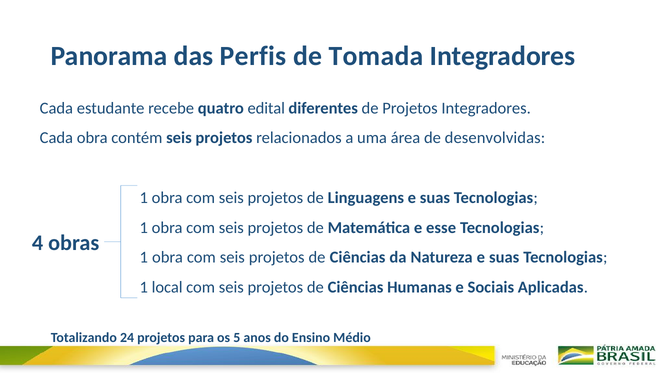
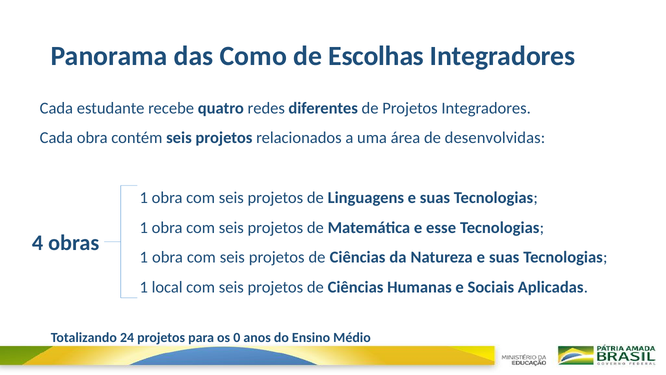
Perfis: Perfis -> Como (253, 56)
Tomada: Tomada -> Escolhas (376, 56)
edital: edital -> redes (266, 108)
5: 5 -> 0 (237, 338)
